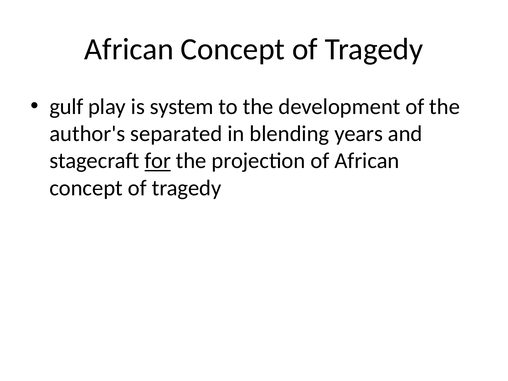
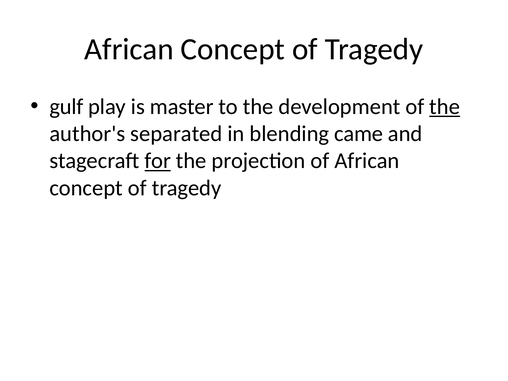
system: system -> master (182, 107)
the underline: none -> present (445, 107)
years: years -> came (359, 134)
